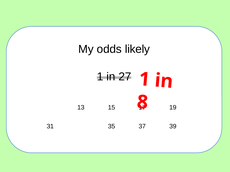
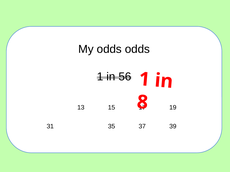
odds likely: likely -> odds (137, 49)
27: 27 -> 56 (125, 77)
